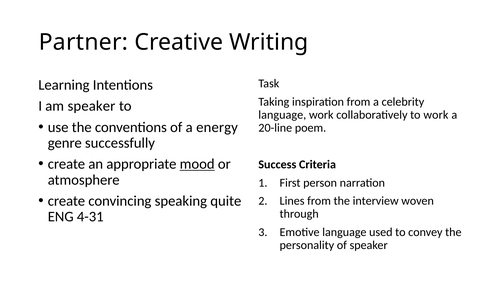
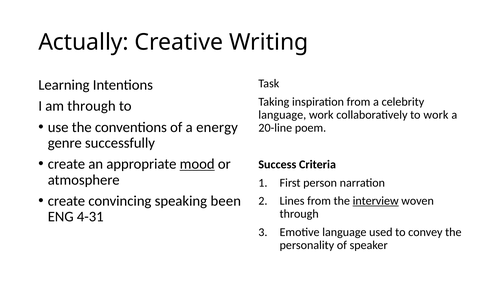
Partner: Partner -> Actually (84, 42)
am speaker: speaker -> through (91, 106)
quite: quite -> been (226, 201)
interview underline: none -> present (376, 201)
